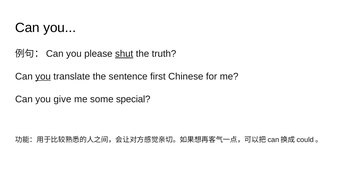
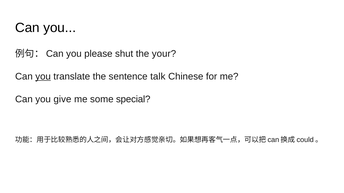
shut underline: present -> none (124, 54)
truth: truth -> your (164, 54)
first: first -> talk (158, 77)
